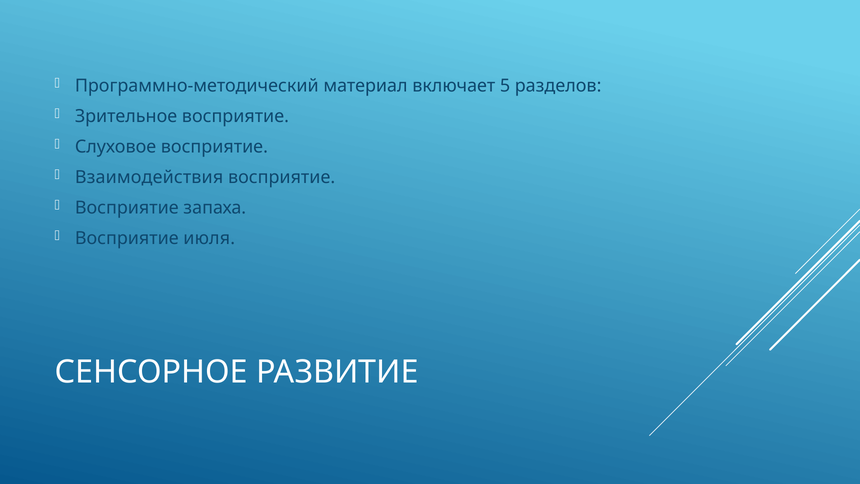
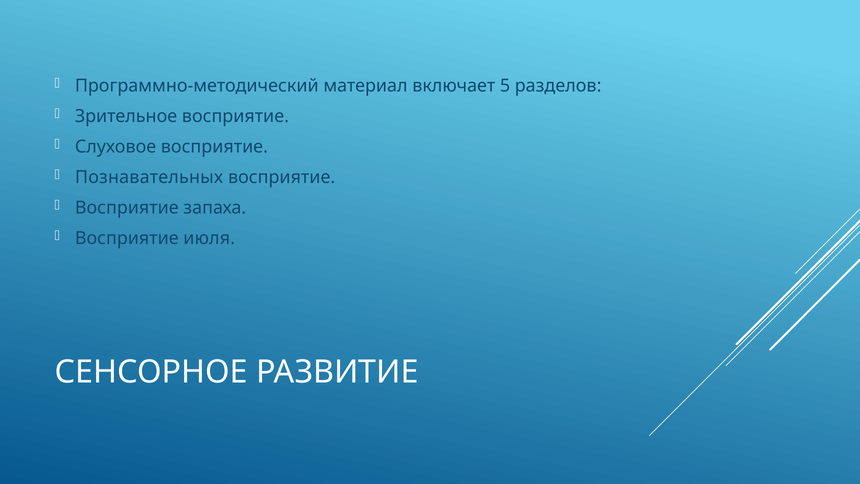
Взаимодействия: Взаимодействия -> Познавательных (149, 177)
